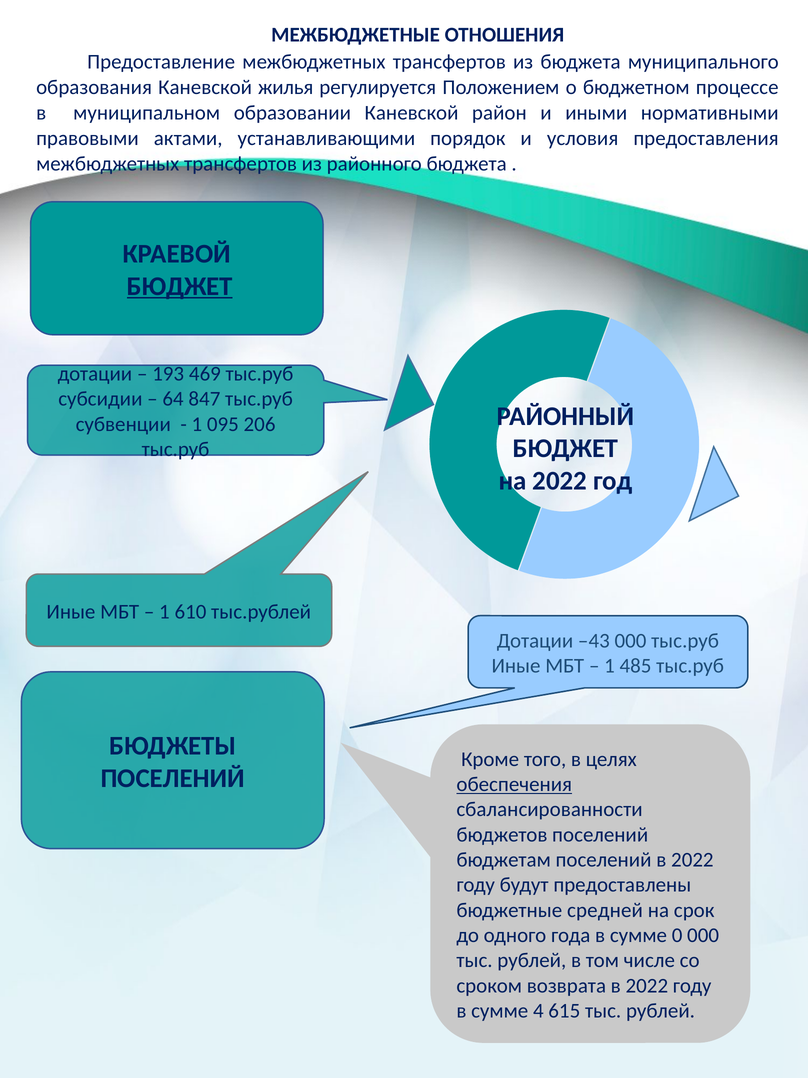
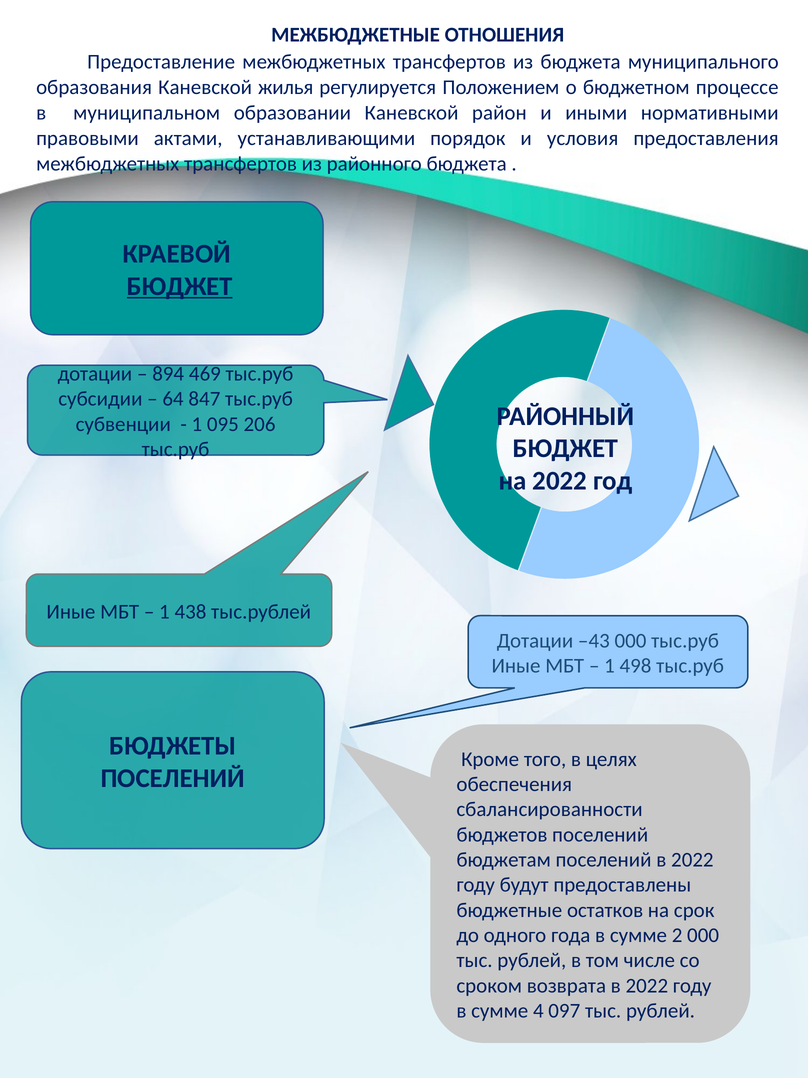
193: 193 -> 894 (168, 374)
610: 610 -> 438 (190, 611)
485: 485 -> 498 (636, 665)
обеспечения underline: present -> none (514, 784)
средней: средней -> остатков (605, 910)
0: 0 -> 2 (677, 935)
615: 615 -> 097 (564, 1010)
